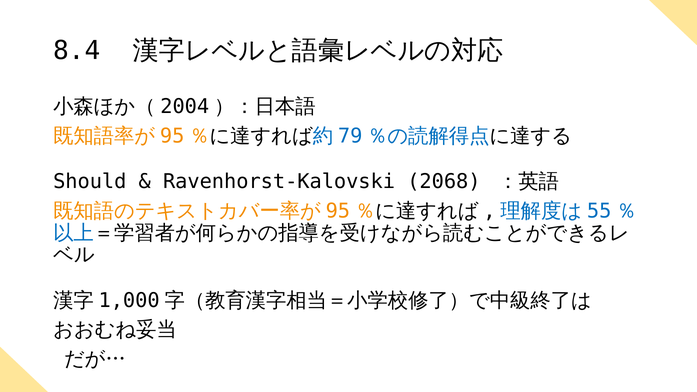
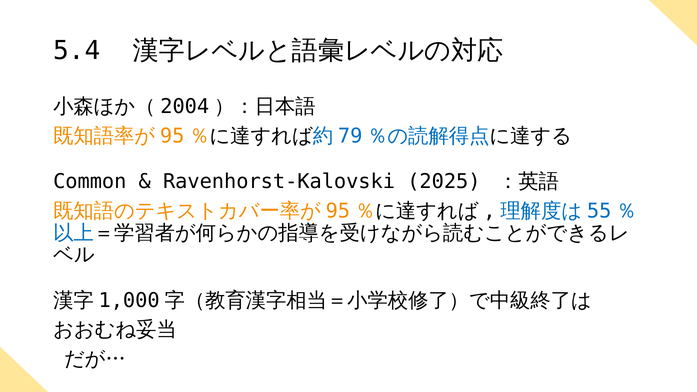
8.4: 8.4 -> 5.4 (77, 51)
Should: Should -> Common (90, 182)
2068: 2068 -> 2025 (444, 182)
